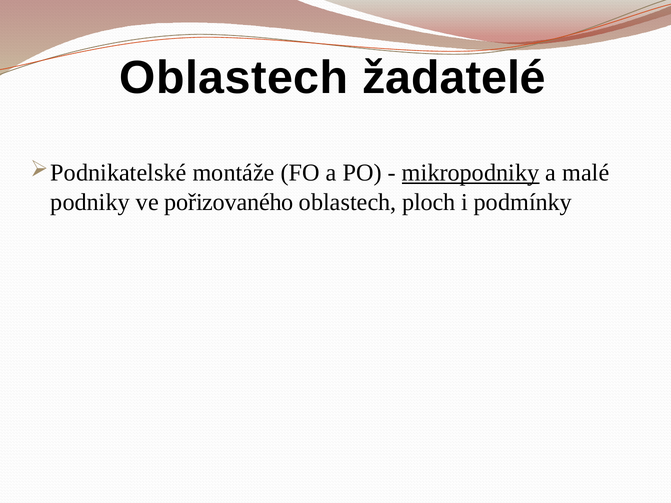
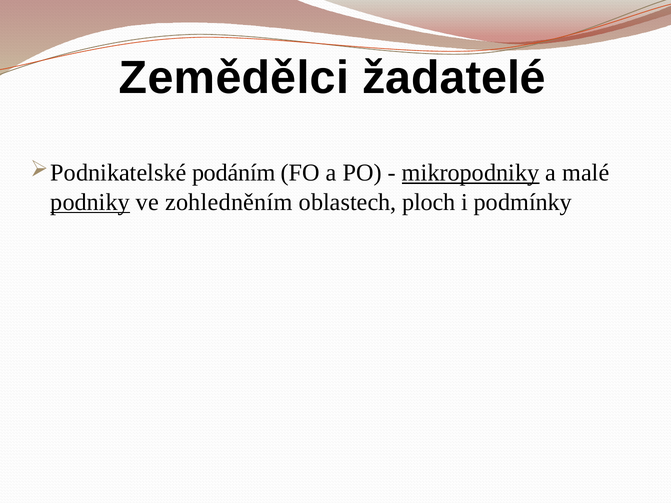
Oblastech: Oblastech -> Zemědělci (234, 78)
montáže: montáže -> podáním (234, 173)
podniky underline: none -> present (90, 202)
pořizovaného: pořizovaného -> zohledněním (229, 202)
